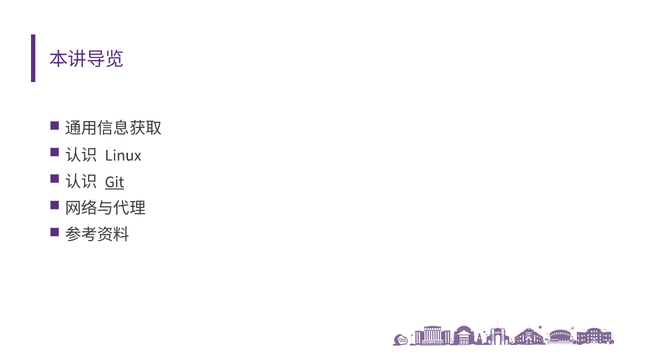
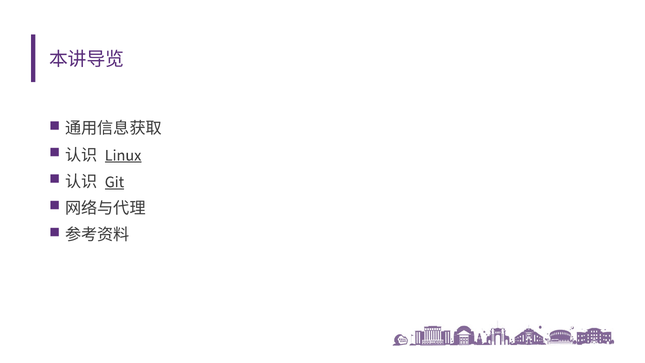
Linux underline: none -> present (123, 155)
